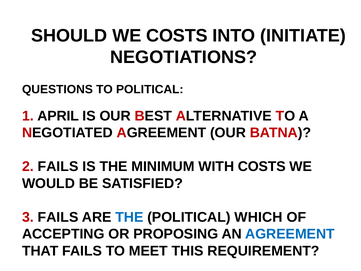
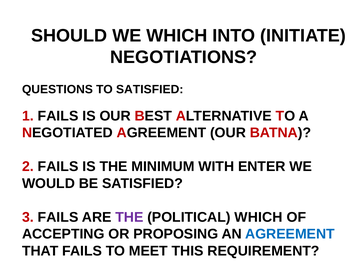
WE COSTS: COSTS -> WHICH (177, 36)
TO POLITICAL: POLITICAL -> SATISFIED (150, 89)
1 APRIL: APRIL -> FAILS (58, 116)
WITH COSTS: COSTS -> ENTER (262, 166)
THE colour: blue -> purple (129, 217)
